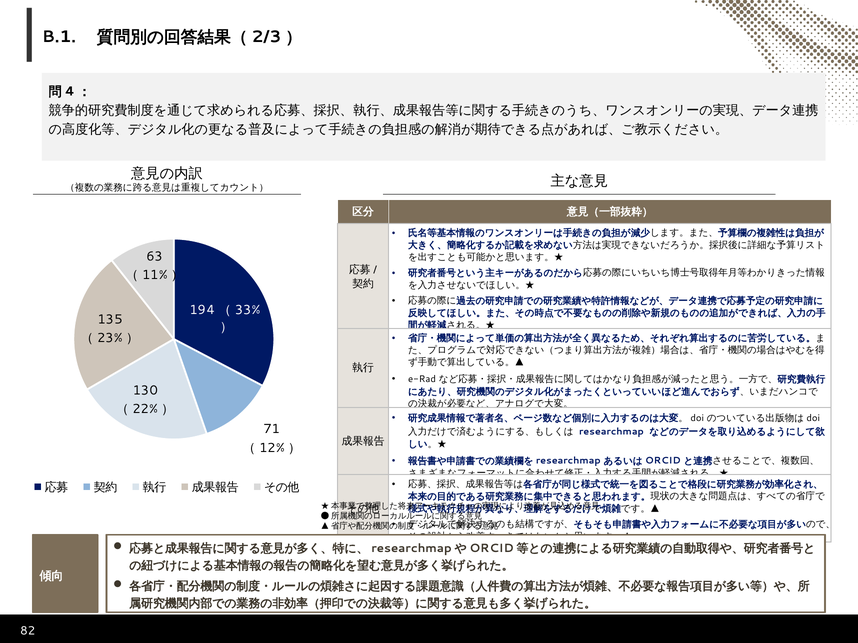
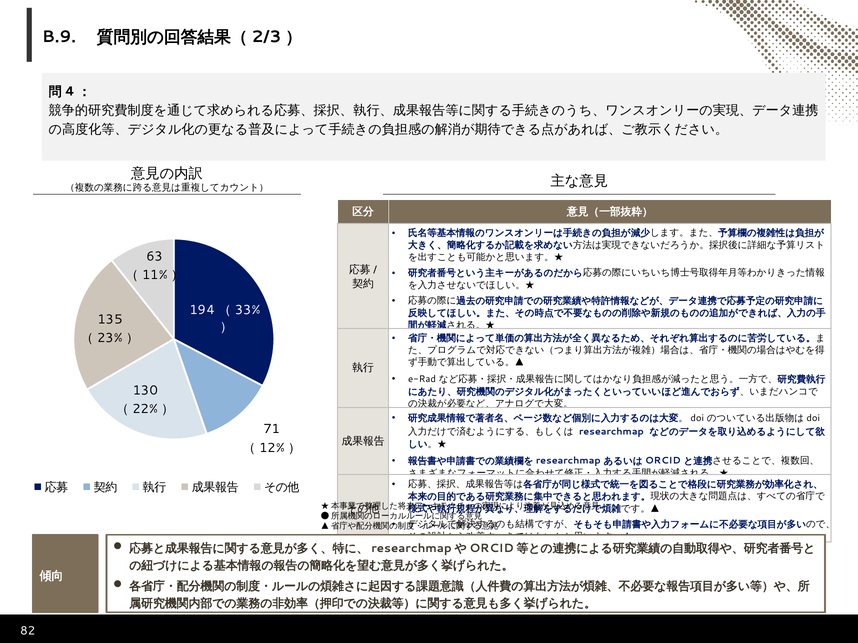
B.1: B.1 -> B.9 (59, 37)
